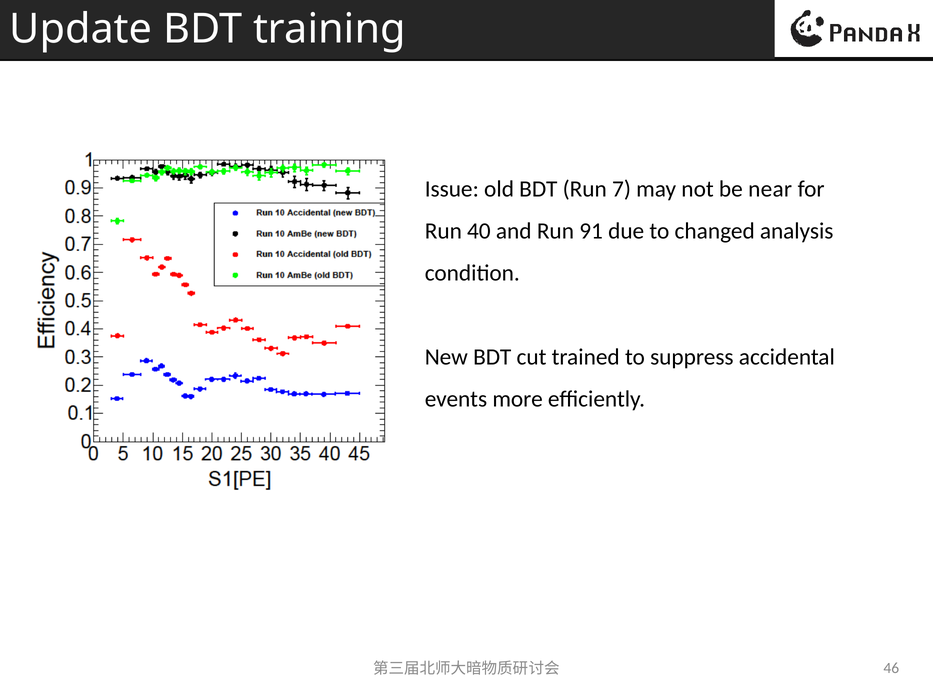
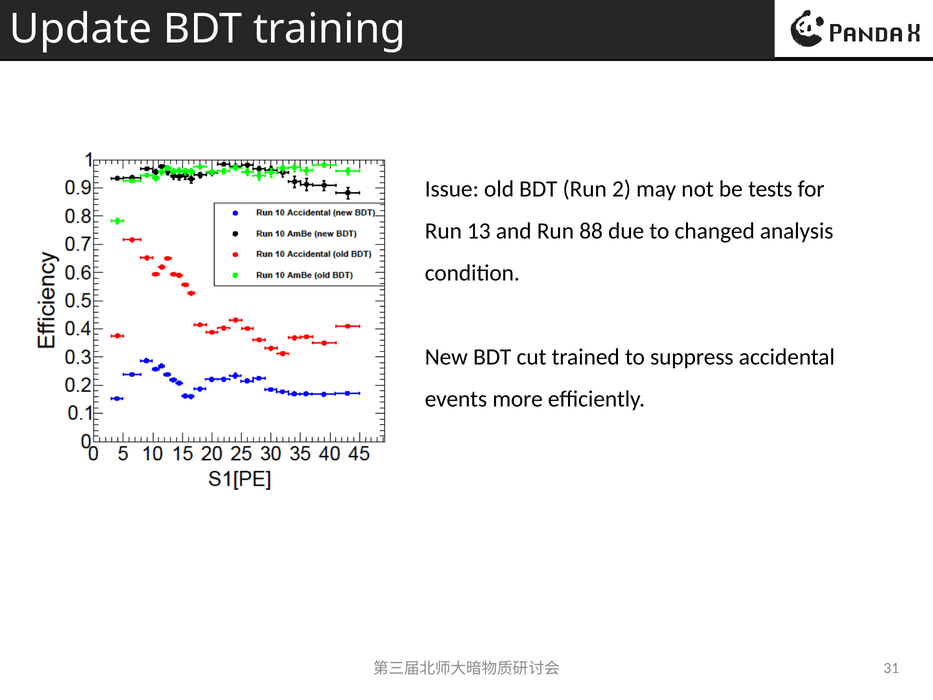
7: 7 -> 2 (622, 189)
near: near -> tests (770, 189)
40: 40 -> 13 (479, 231)
91: 91 -> 88 (591, 231)
46: 46 -> 31 (891, 668)
